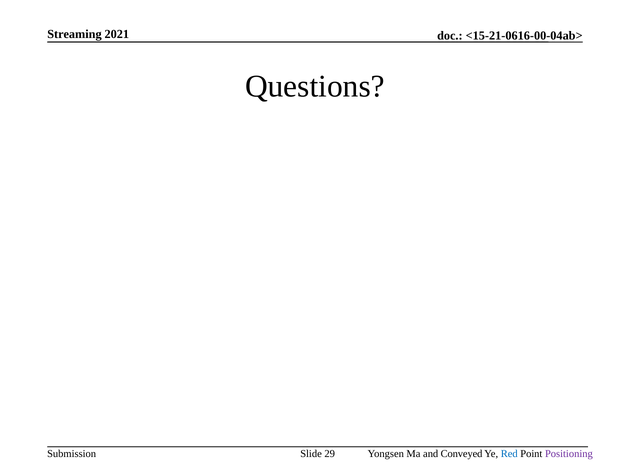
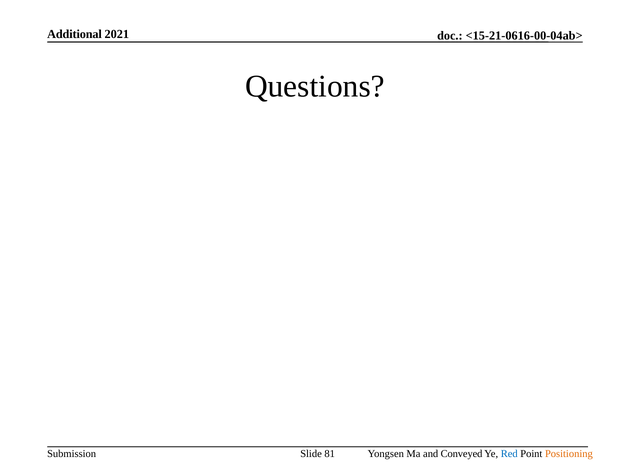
Streaming: Streaming -> Additional (75, 34)
29: 29 -> 81 (330, 453)
Positioning colour: purple -> orange (569, 453)
